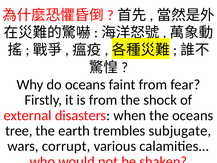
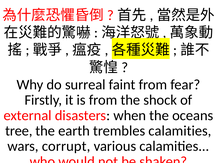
do oceans: oceans -> surreal (85, 85)
trembles subjugate: subjugate -> calamities (180, 131)
